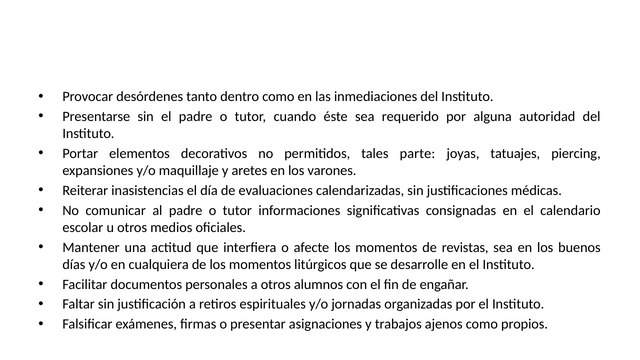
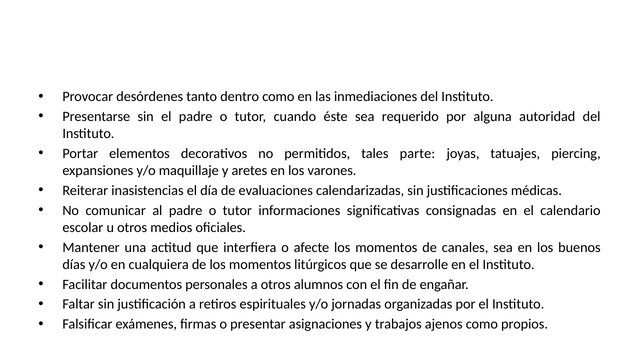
revistas: revistas -> canales (465, 247)
